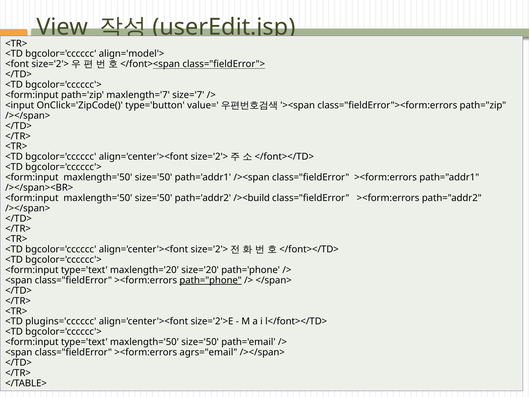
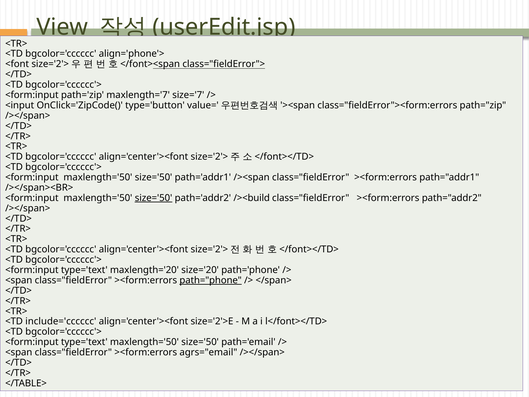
align='model'>: align='model'> -> align='phone'> (132, 54)
size='50 underline: none -> present (154, 198)
plugins='cccccc: plugins='cccccc -> include='cccccc (61, 321)
